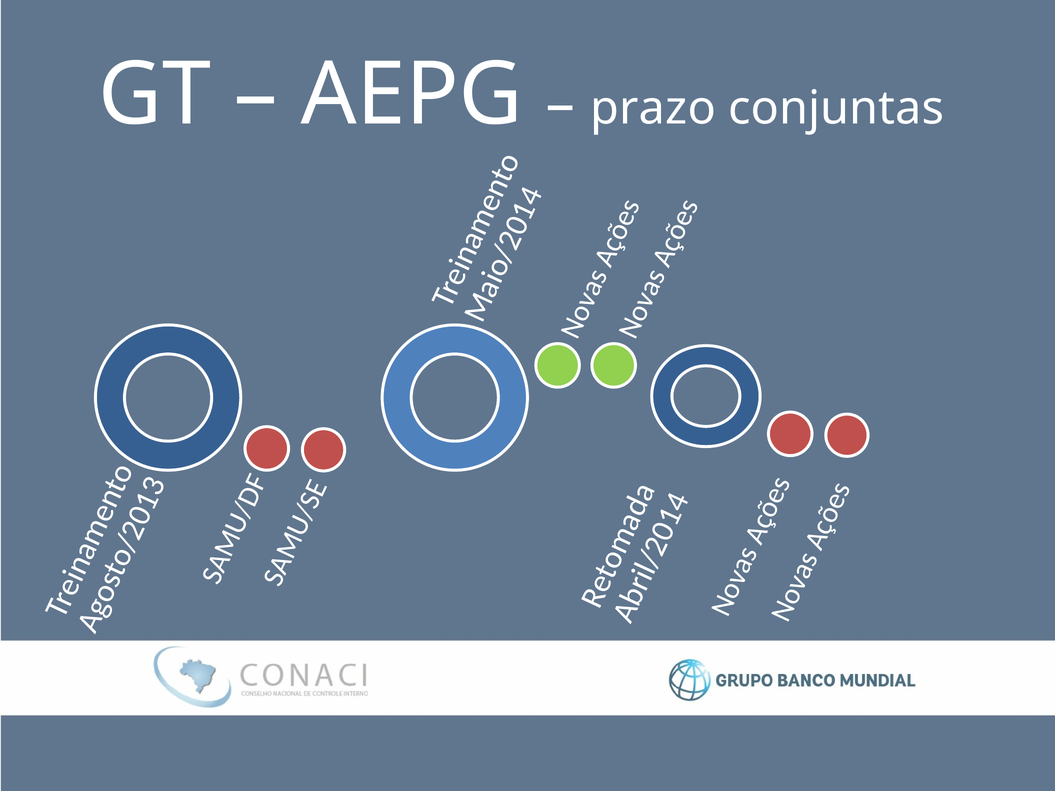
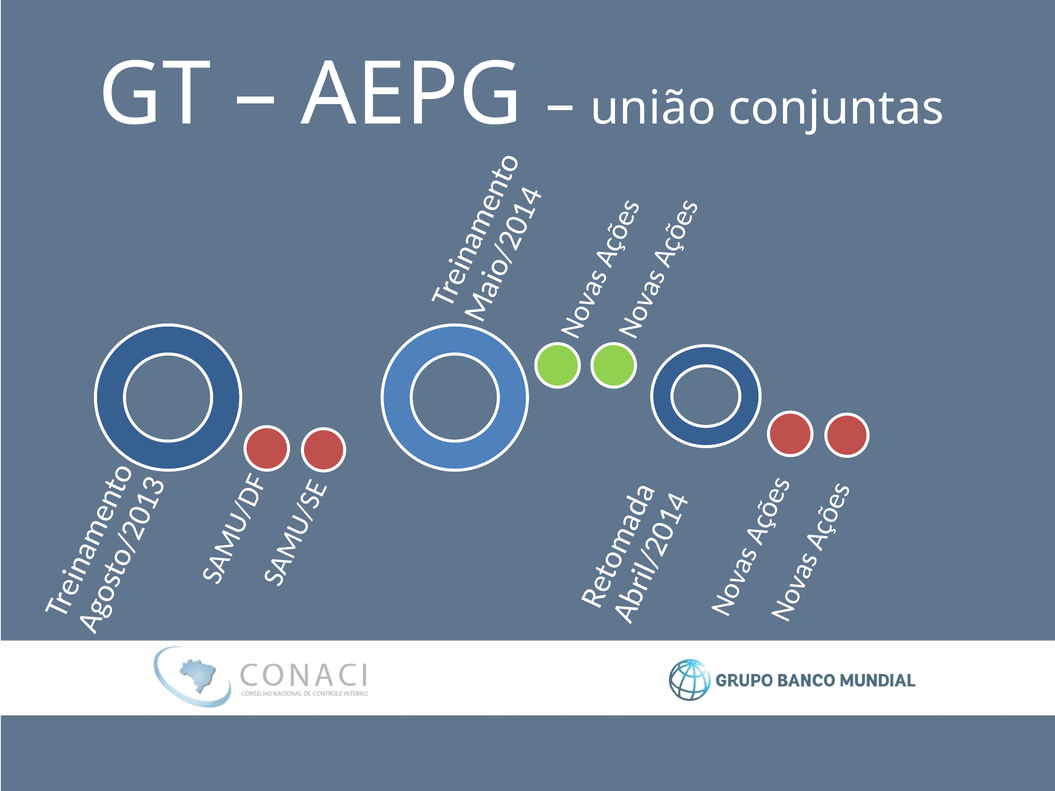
prazo: prazo -> união (653, 108)
